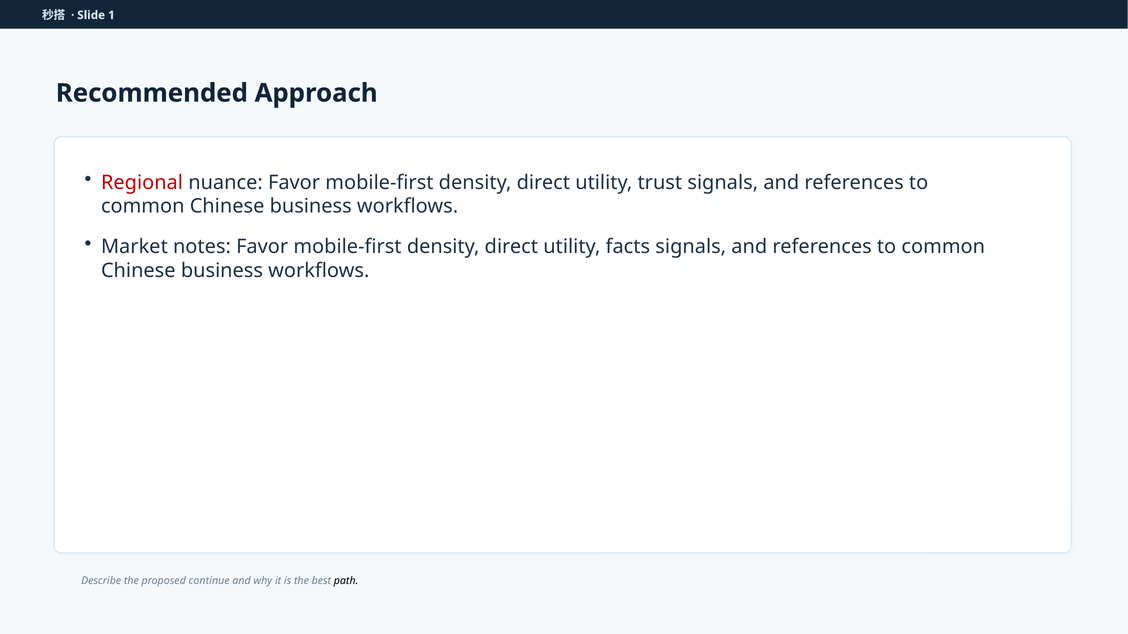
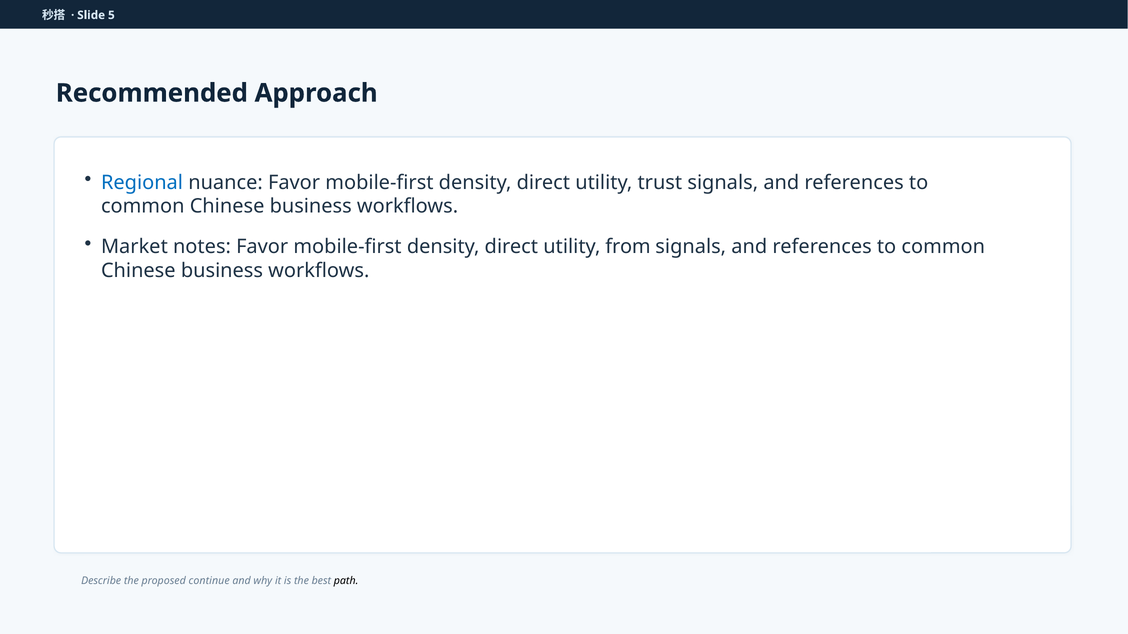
1: 1 -> 5 (111, 15)
Regional colour: red -> blue (142, 183)
facts: facts -> from (628, 247)
